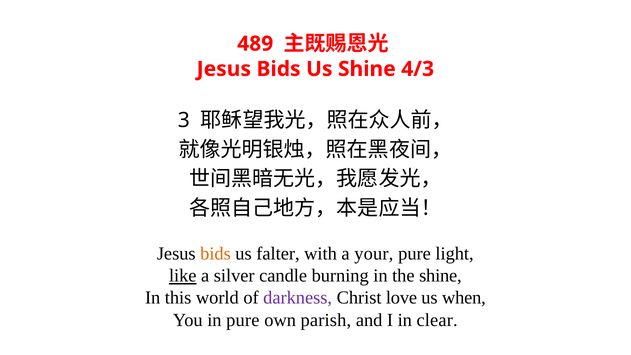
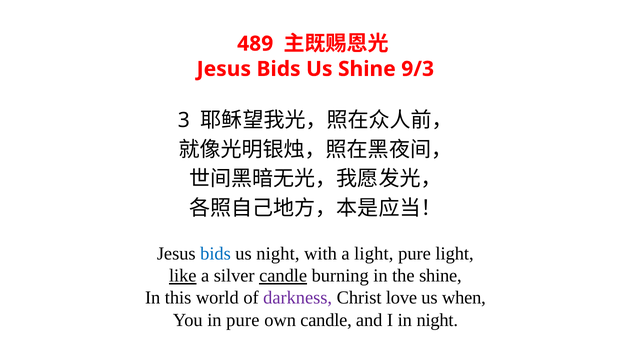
4/3: 4/3 -> 9/3 (418, 69)
bids colour: orange -> blue (216, 254)
us falter: falter -> night (278, 254)
a your: your -> light (374, 254)
candle underline: none -> present (283, 276)
own parish: parish -> candle (326, 320)
in clear: clear -> night (437, 320)
